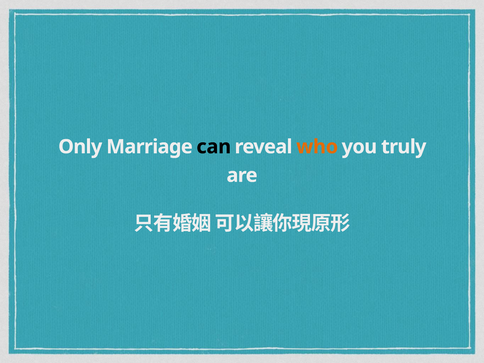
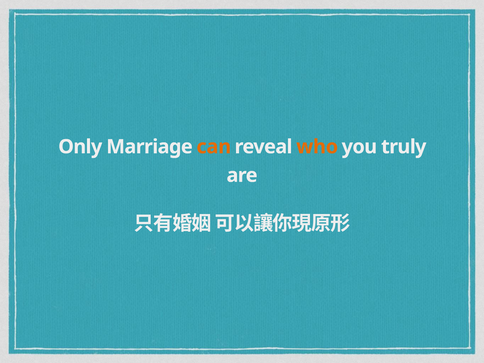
can colour: black -> orange (214, 147)
